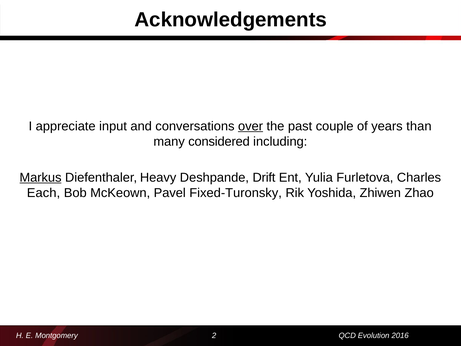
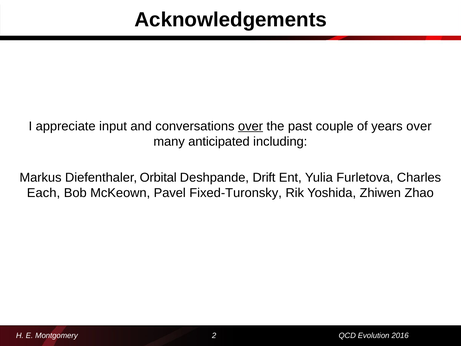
years than: than -> over (419, 126)
considered: considered -> anticipated (219, 142)
Markus underline: present -> none (41, 177)
Heavy: Heavy -> Orbital (158, 177)
